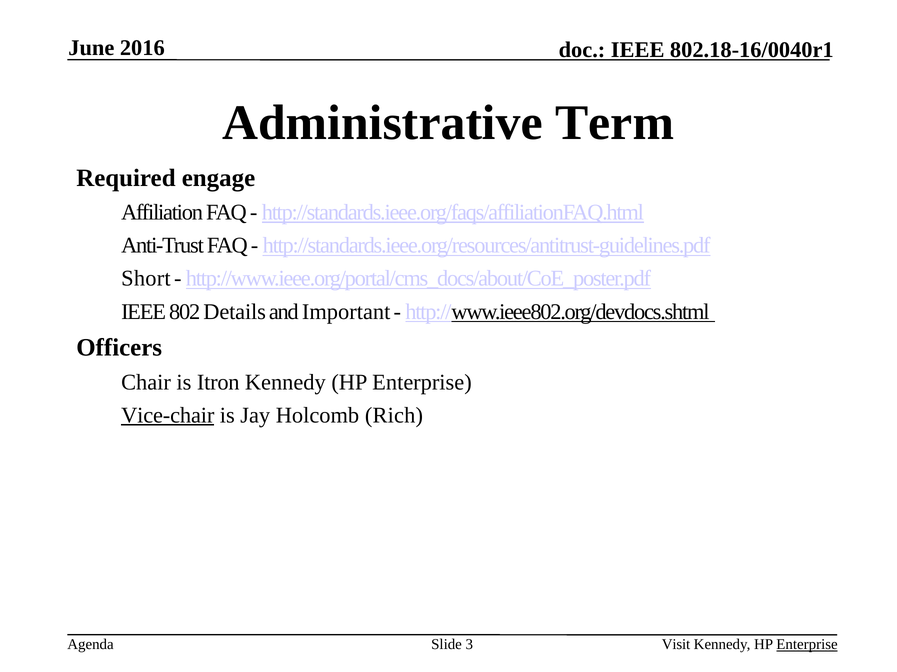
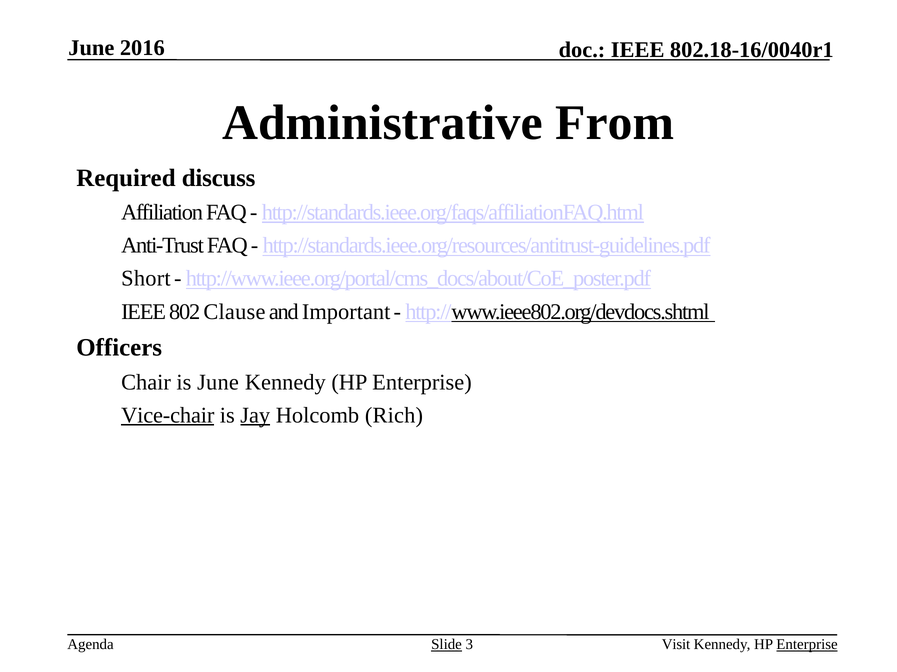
Term: Term -> From (615, 123)
engage: engage -> discuss (219, 178)
Details: Details -> Clause (234, 312)
is Itron: Itron -> June (218, 383)
Jay underline: none -> present (255, 416)
Slide underline: none -> present (447, 645)
